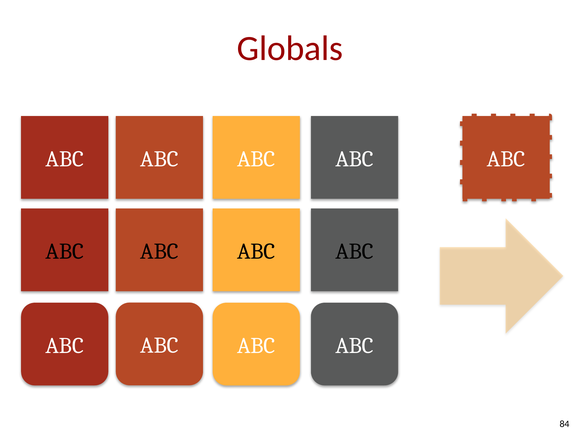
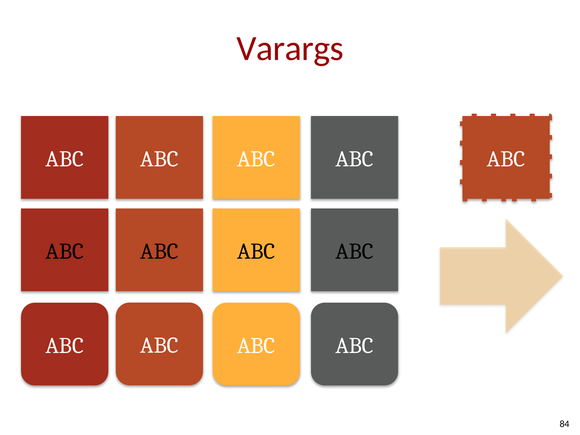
Globals: Globals -> Varargs (290, 48)
